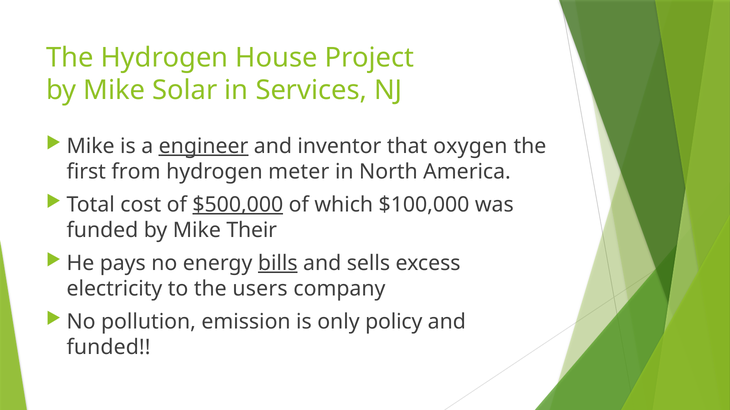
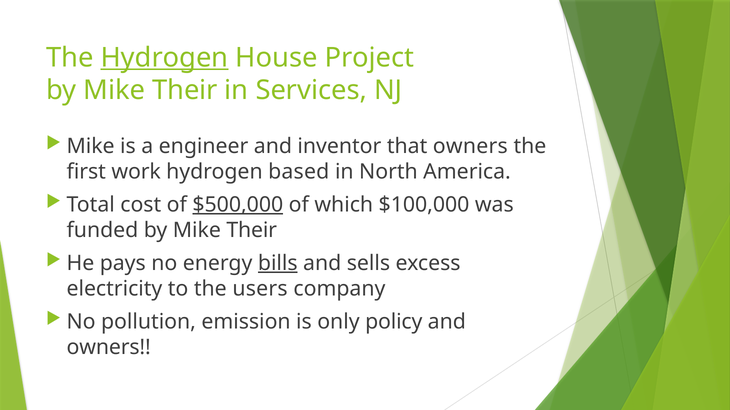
Hydrogen underline: none -> present (165, 58)
Solar: Solar -> Their (185, 90)
engineer underline: present -> none (204, 146)
that oxygen: oxygen -> owners (470, 146)
from: from -> work (136, 172)
meter: meter -> based (299, 172)
funded: funded -> owners (109, 348)
